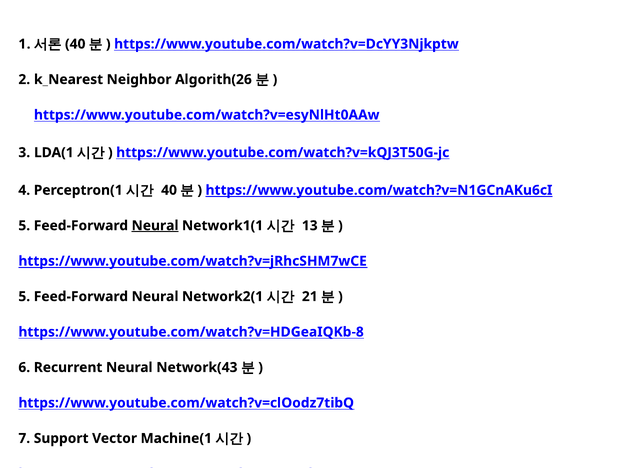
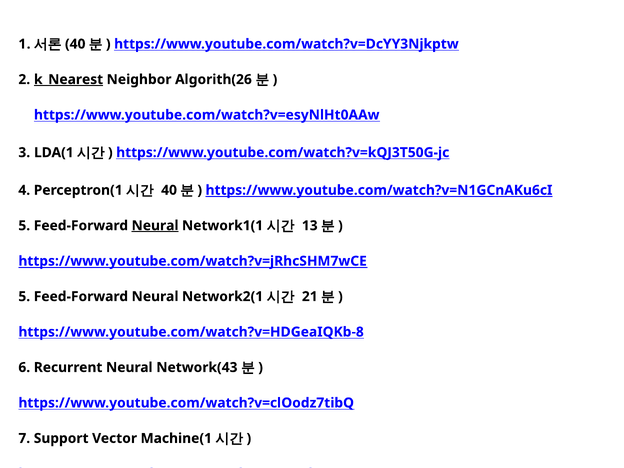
k_Nearest underline: none -> present (69, 79)
